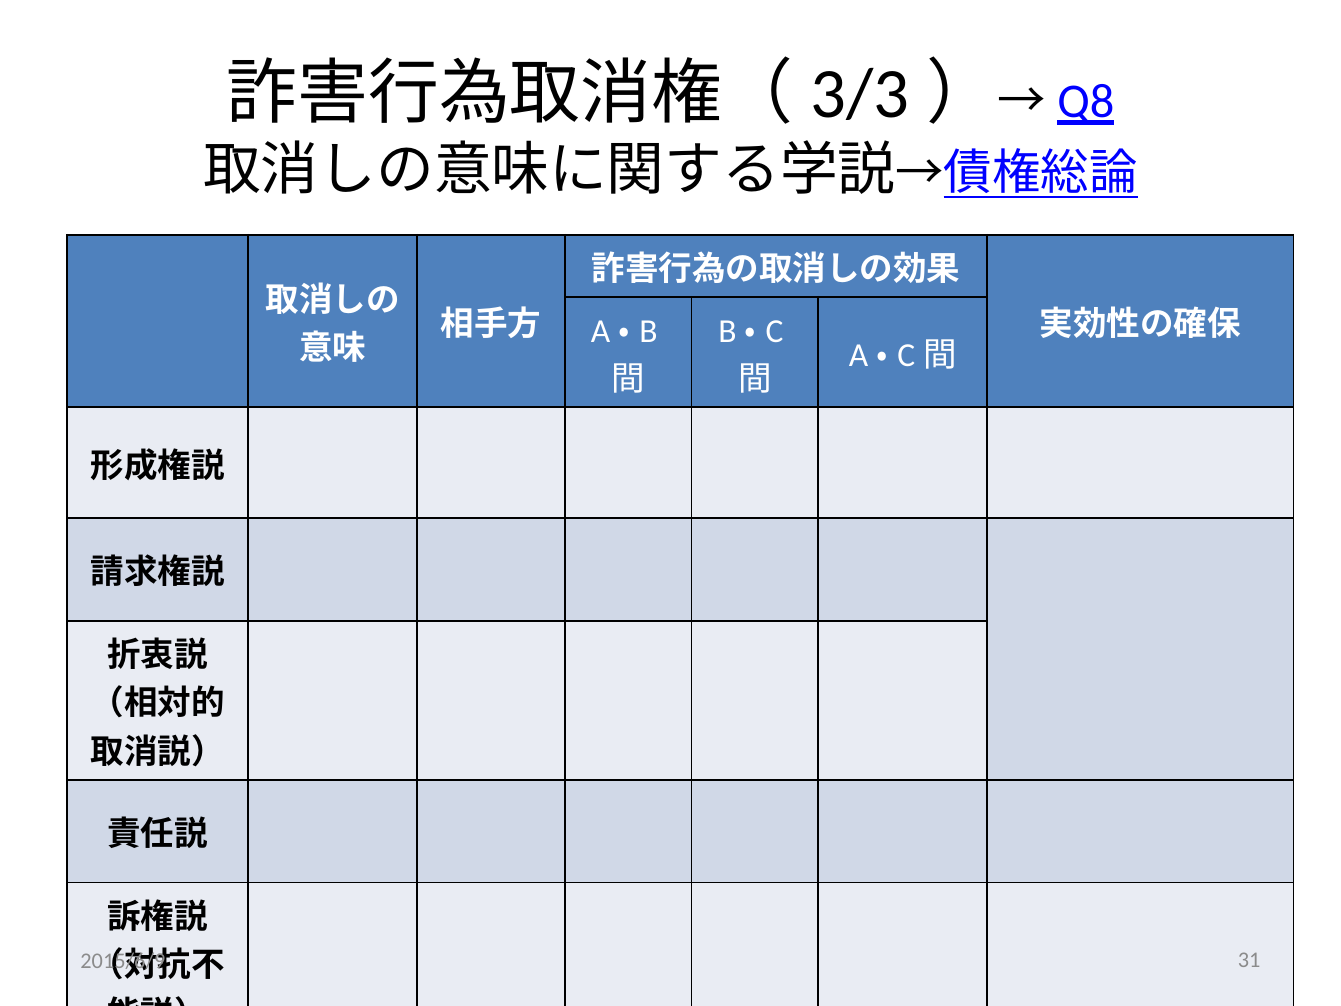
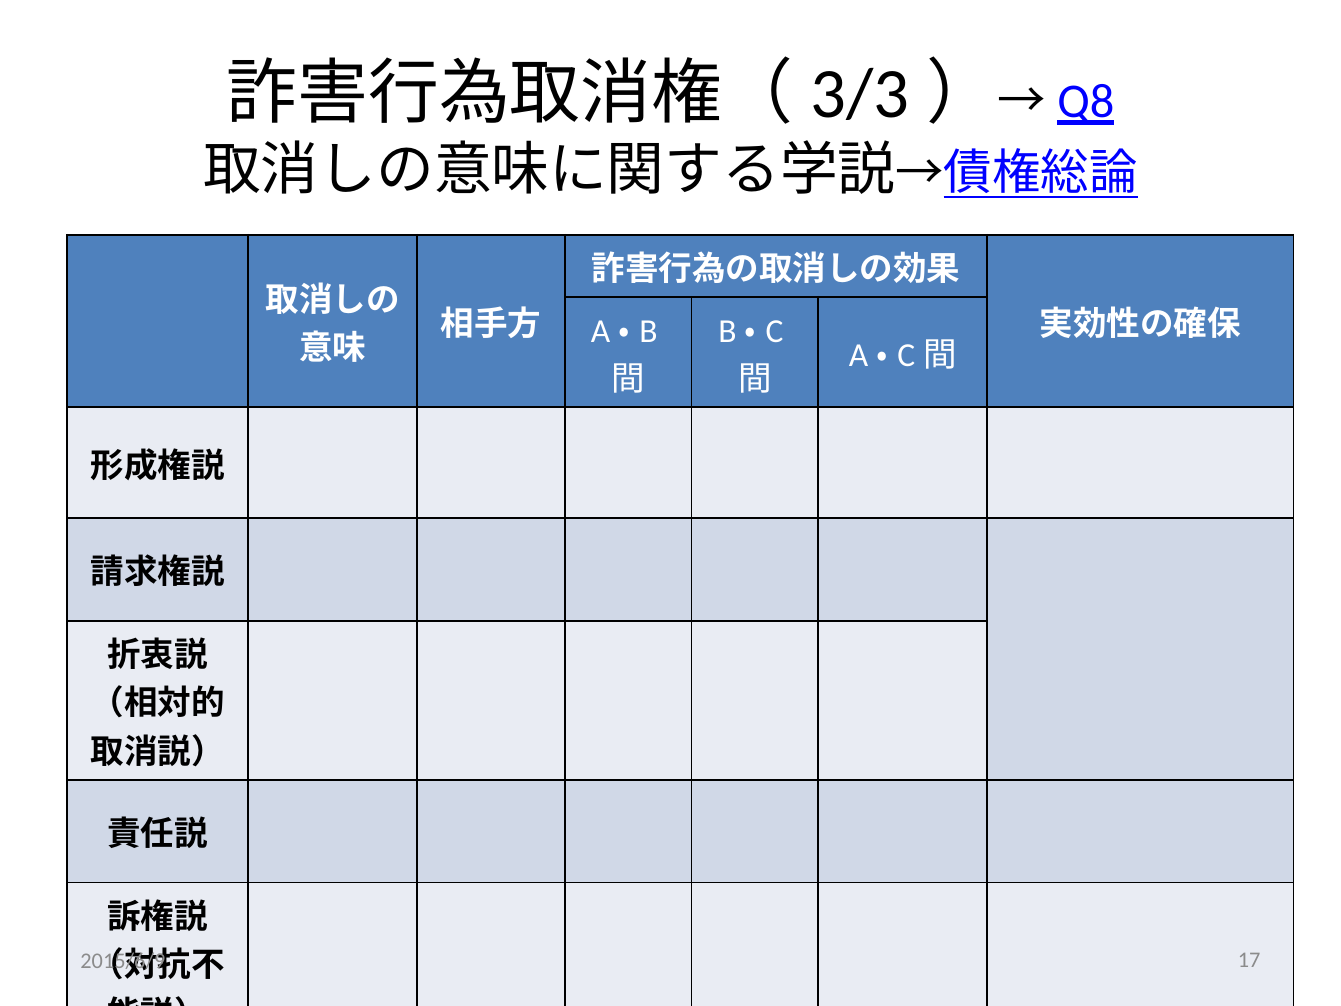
31: 31 -> 17 (1249, 960)
